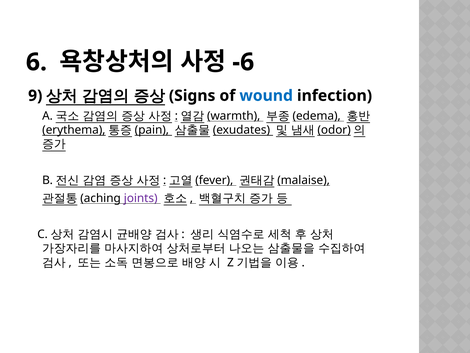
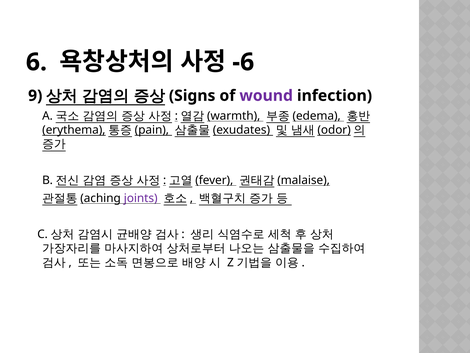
wound colour: blue -> purple (266, 96)
